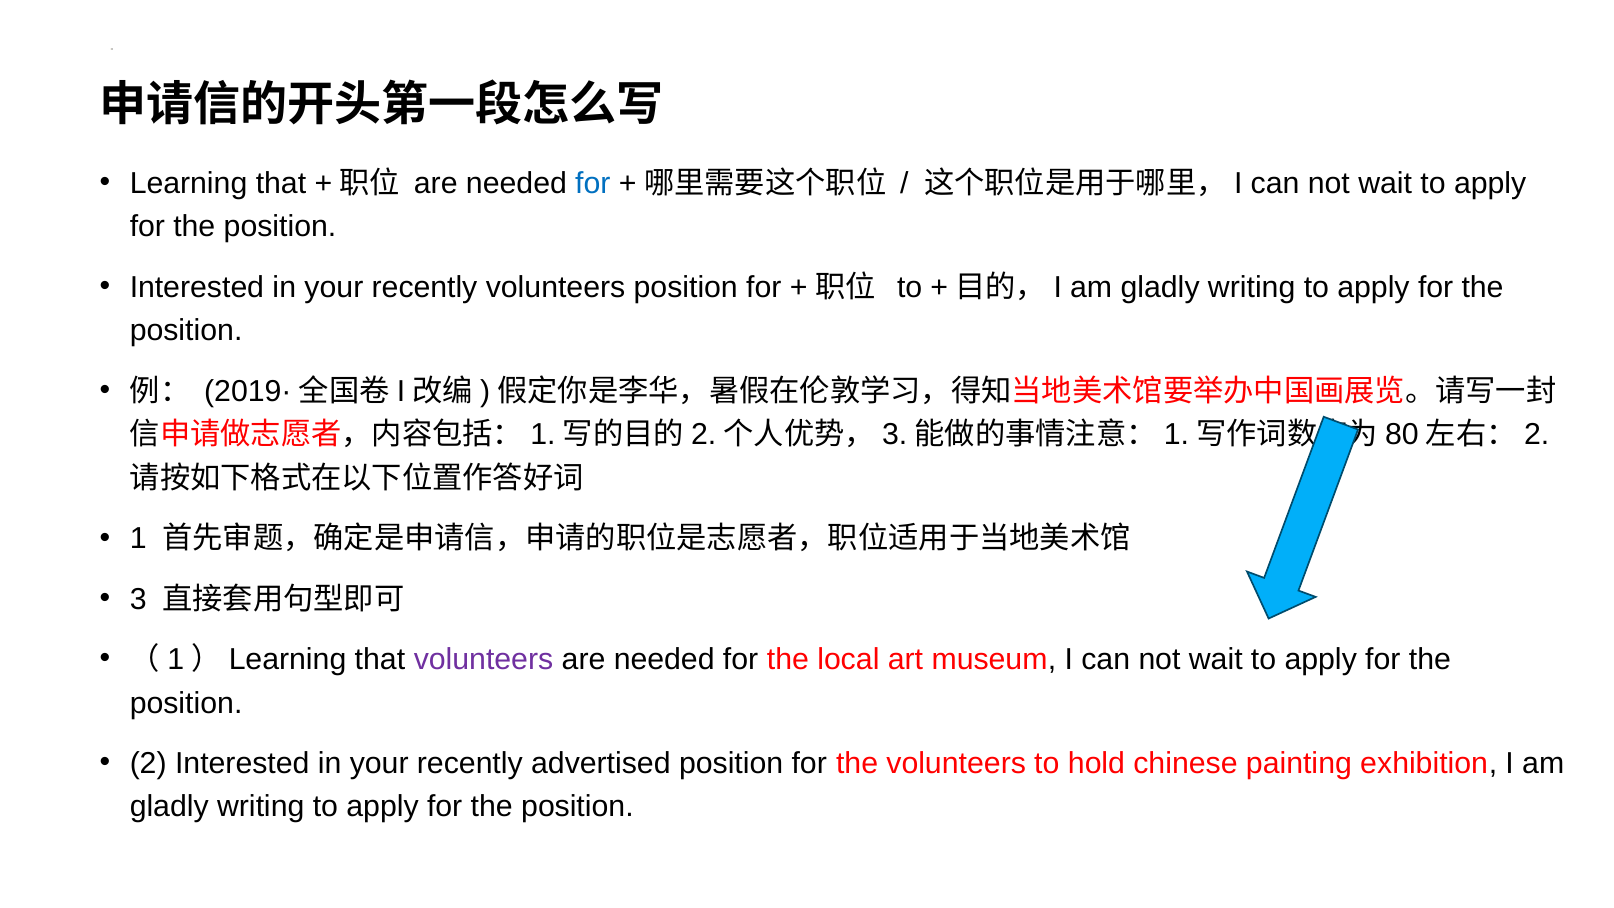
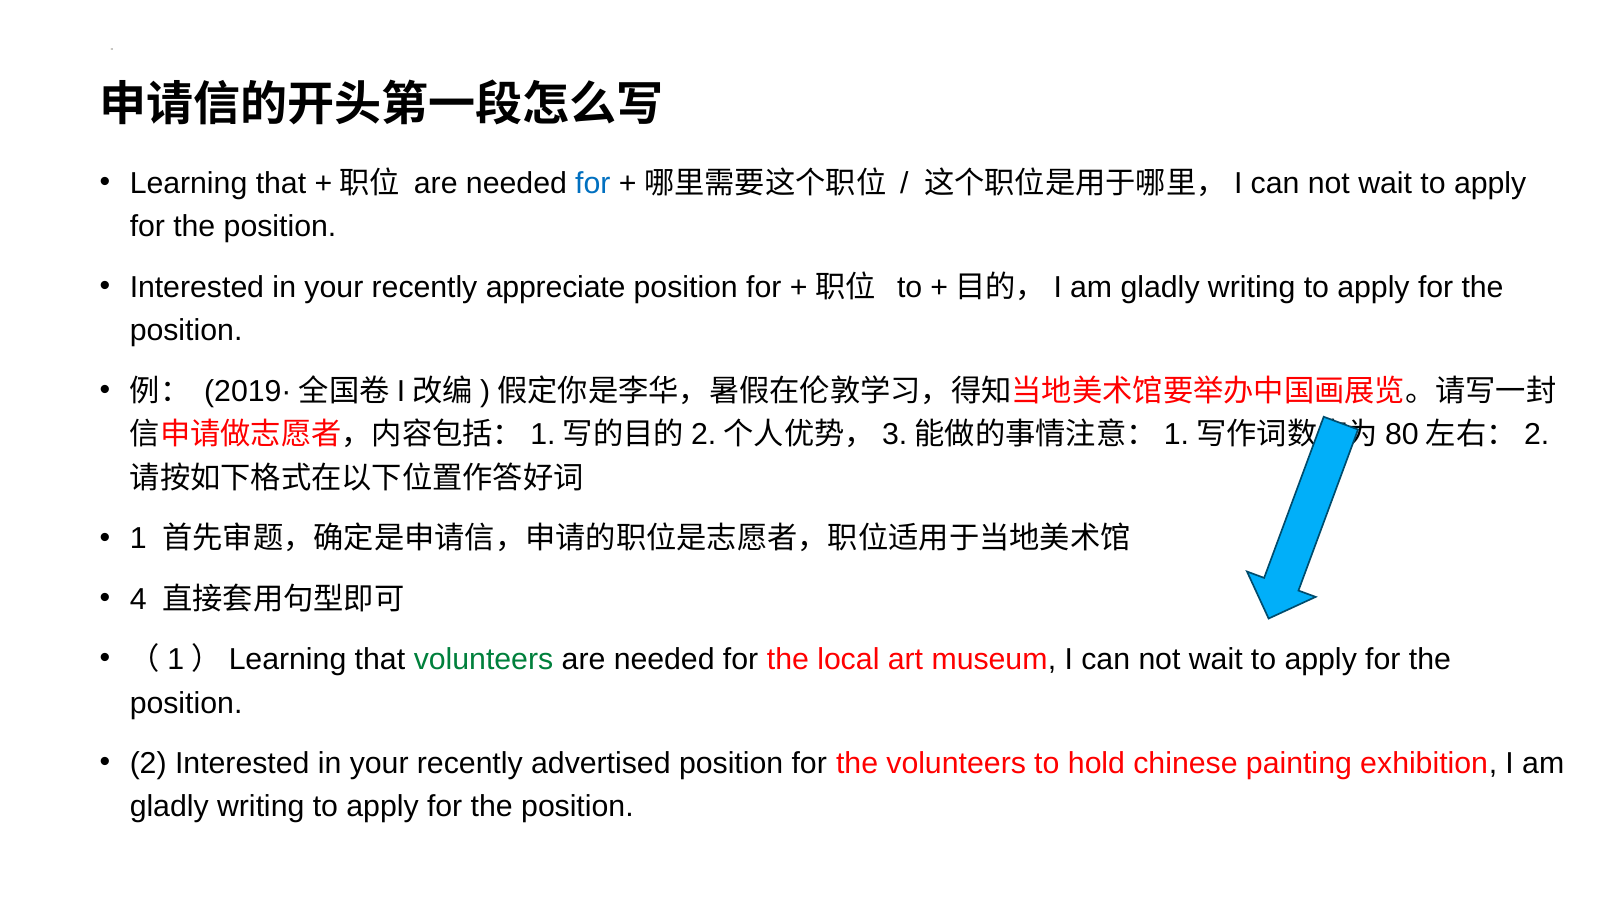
recently volunteers: volunteers -> appreciate (556, 287)
3: 3 -> 4 (138, 599)
volunteers colour: purple -> green (483, 659)
